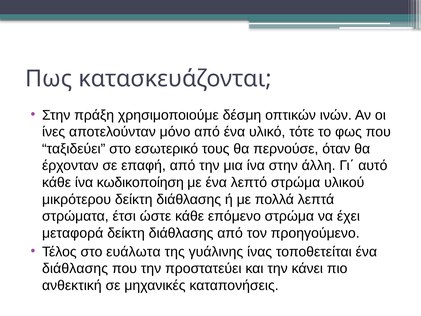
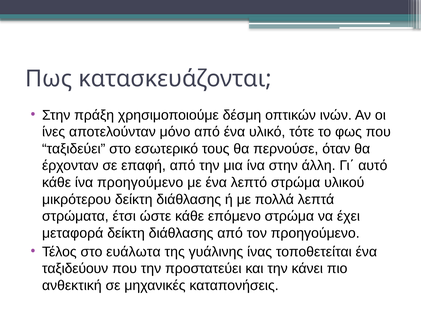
ίνα κωδικοποίηση: κωδικοποίηση -> προηγούμενο (140, 182)
διάθλασης: διάθλασης -> ταξιδεύουν (75, 268)
